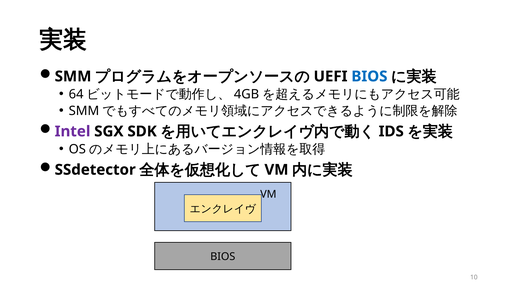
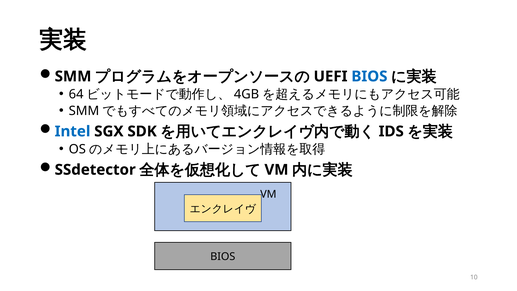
Intel colour: purple -> blue (73, 131)
